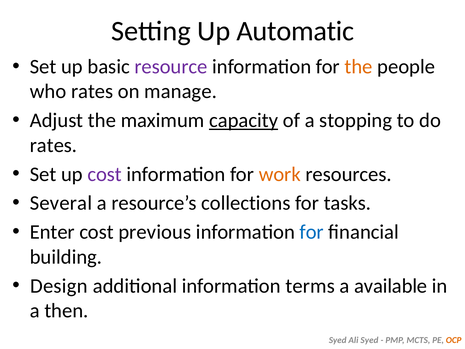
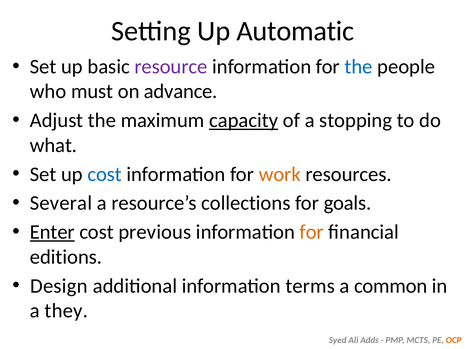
the colour: orange -> blue (359, 67)
who rates: rates -> must (92, 91)
manage: manage -> advance (181, 91)
rates: rates -> what (54, 145)
cost colour: purple -> blue (105, 174)
tasks: tasks -> goals (348, 203)
Enter underline: none -> present (52, 232)
for colour: blue -> orange (312, 232)
building: building -> editions (66, 257)
available: available -> common (391, 286)
then: then -> they (66, 310)
Ali Syed: Syed -> Adds (370, 340)
